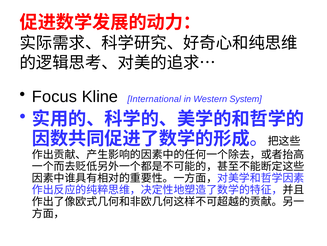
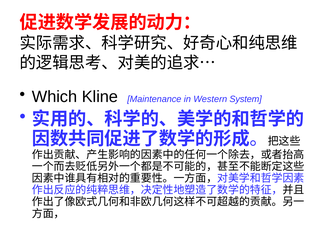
Focus: Focus -> Which (55, 97)
International: International -> Maintenance (154, 99)
